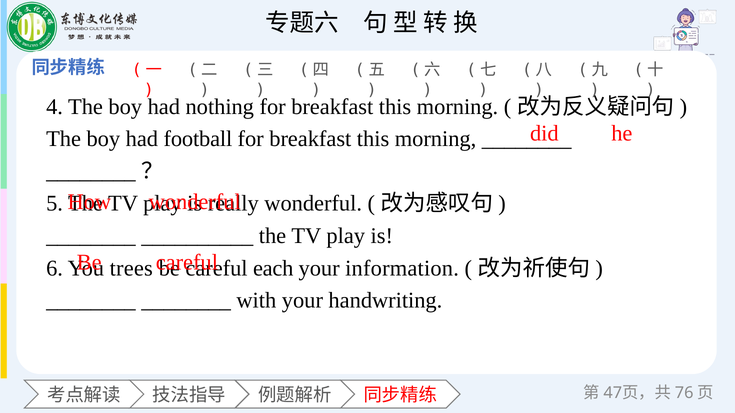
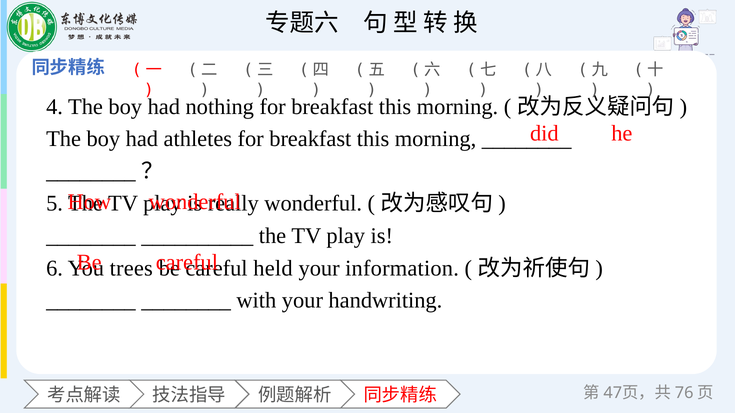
football: football -> athletes (198, 139)
each: each -> held (273, 268)
